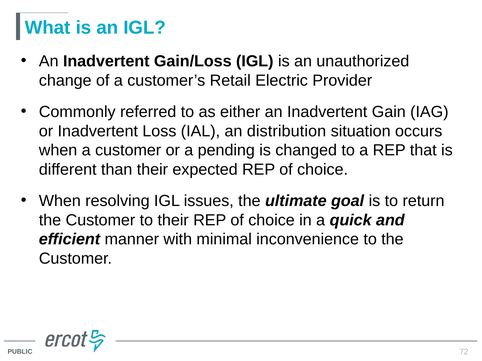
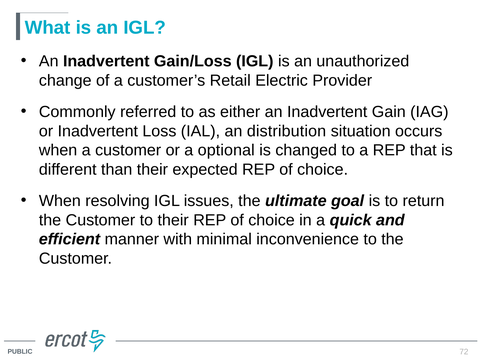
pending: pending -> optional (226, 151)
